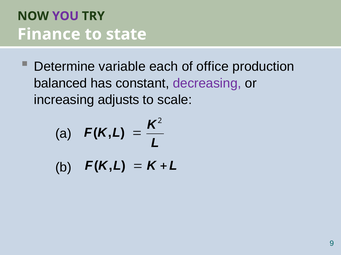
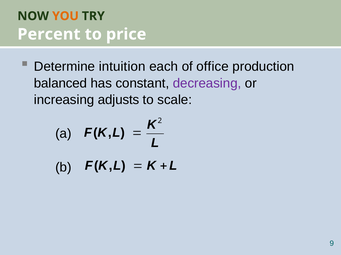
YOU colour: purple -> orange (65, 16)
Finance: Finance -> Percent (49, 34)
state: state -> price (126, 34)
variable: variable -> intuition (122, 67)
